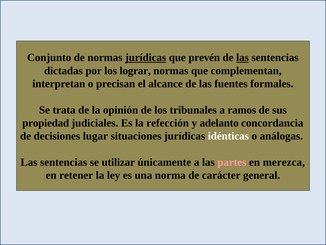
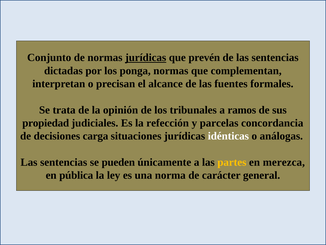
las underline: present -> none (243, 58)
lograr: lograr -> ponga (135, 71)
adelanto: adelanto -> parcelas (219, 123)
lugar: lugar -> carga (95, 136)
utilizar: utilizar -> pueden (118, 162)
partes colour: pink -> yellow (232, 162)
retener: retener -> pública (76, 175)
